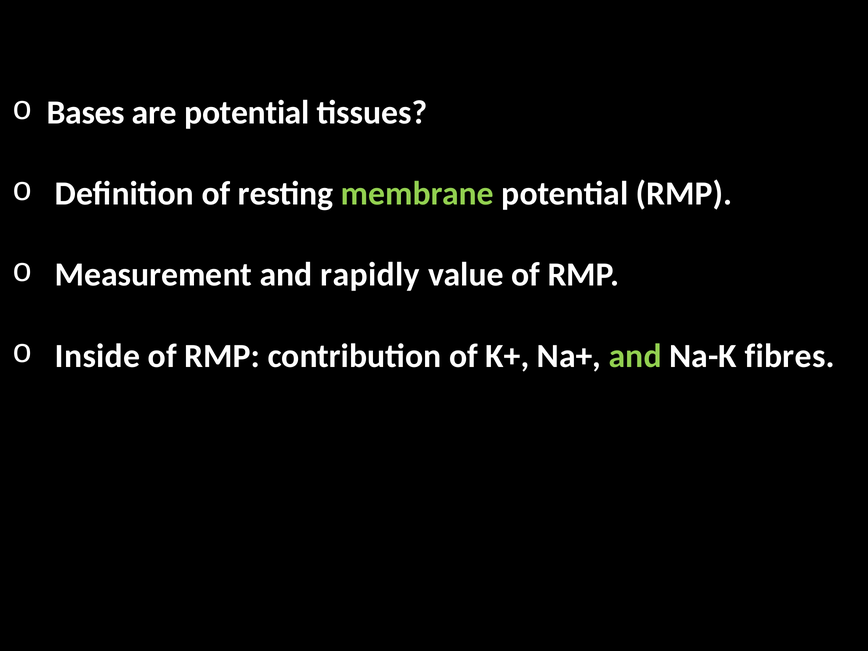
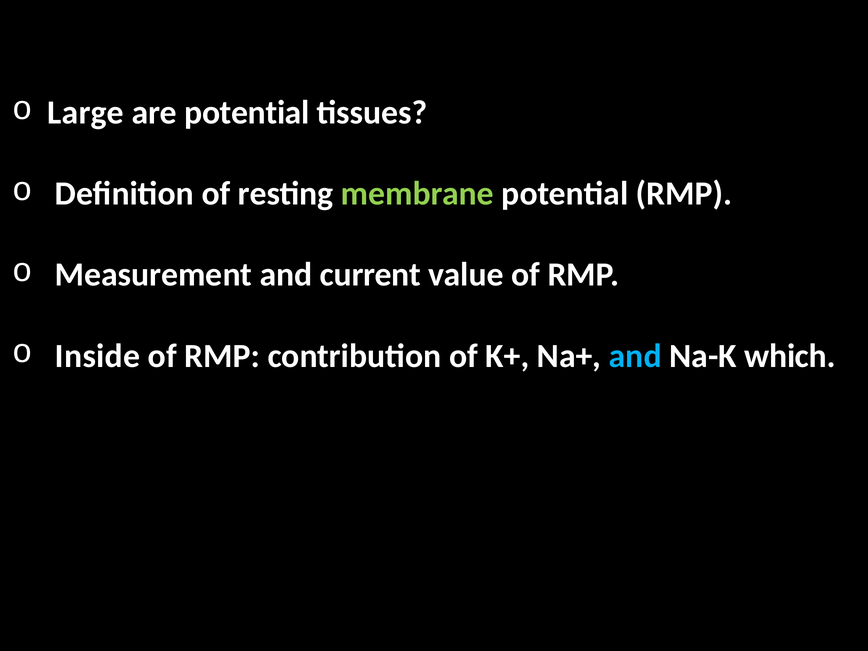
Bases: Bases -> Large (86, 113)
rapidly: rapidly -> current (370, 275)
and colour: light green -> light blue (635, 356)
fibres: fibres -> which (790, 356)
